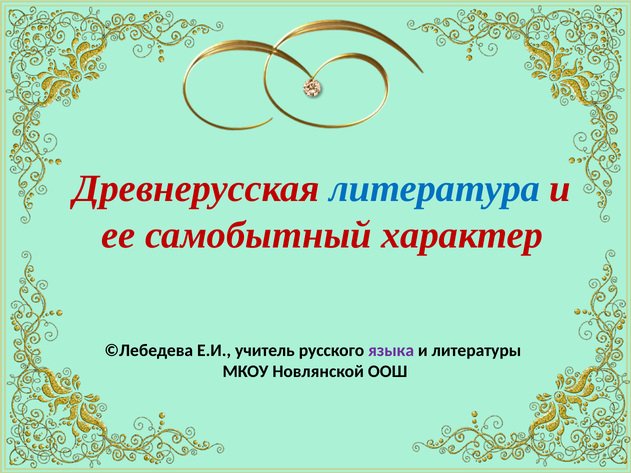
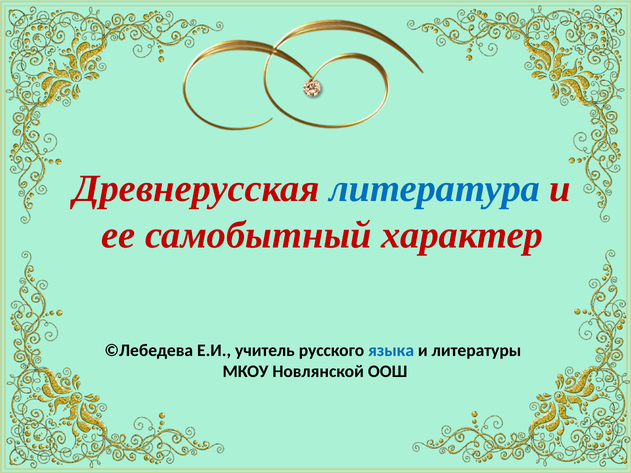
языка colour: purple -> blue (391, 351)
